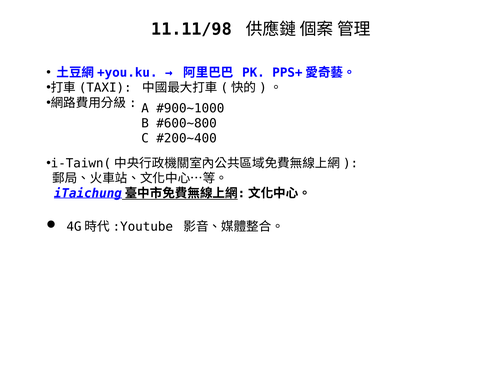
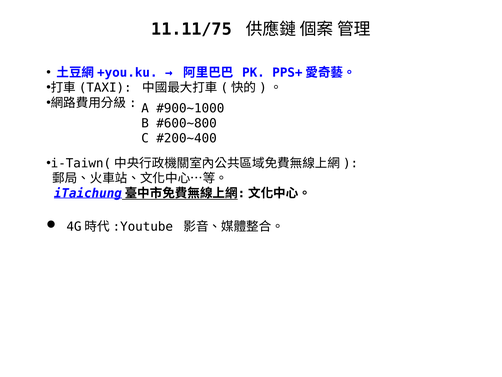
11.11/98: 11.11/98 -> 11.11/75 (192, 29)
